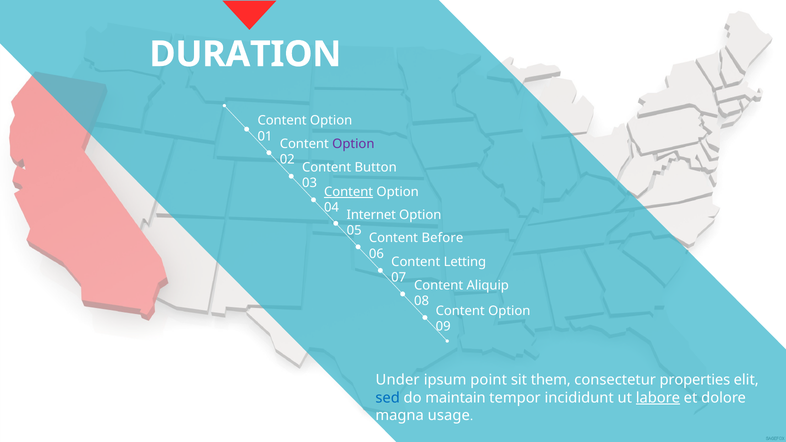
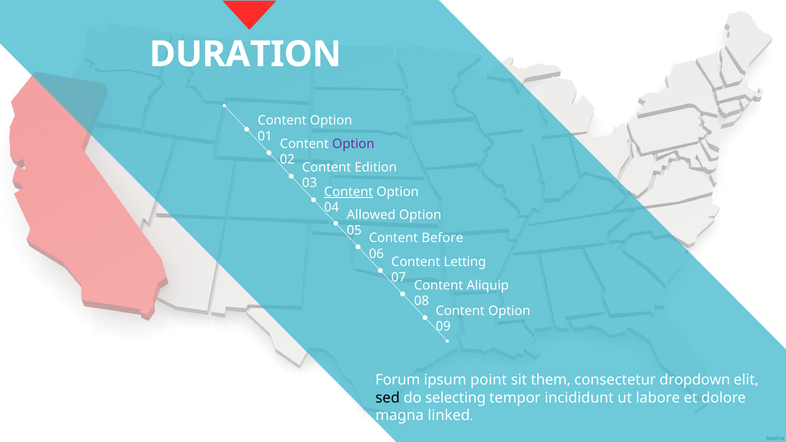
Button: Button -> Edition (376, 167)
Internet: Internet -> Allowed (371, 215)
Under: Under -> Forum (398, 380)
properties: properties -> dropdown (695, 380)
sed colour: blue -> black (388, 398)
maintain: maintain -> selecting (456, 398)
labore underline: present -> none (658, 398)
usage: usage -> linked (449, 416)
